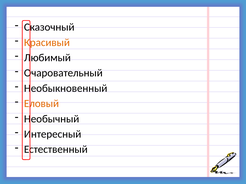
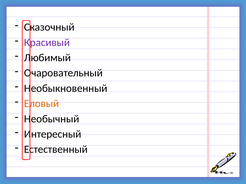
Красивый colour: orange -> purple (47, 43)
